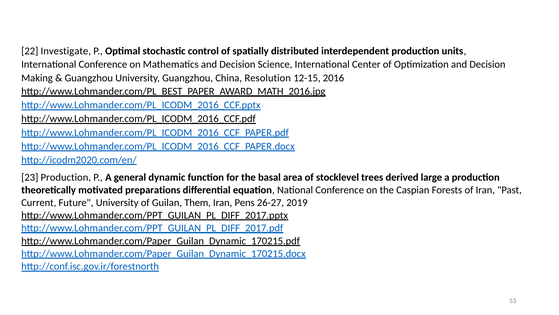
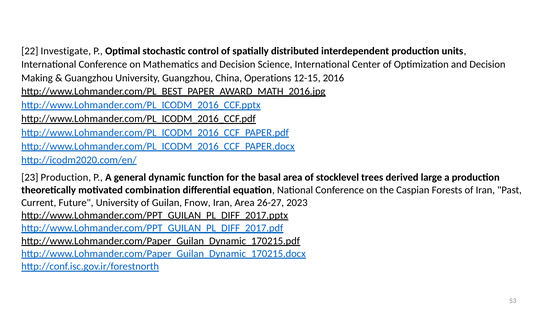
Resolution: Resolution -> Operations (268, 78)
preparations: preparations -> combination (153, 190)
Them: Them -> Fnow (197, 202)
Iran Pens: Pens -> Area (245, 202)
2019: 2019 -> 2023 (297, 202)
